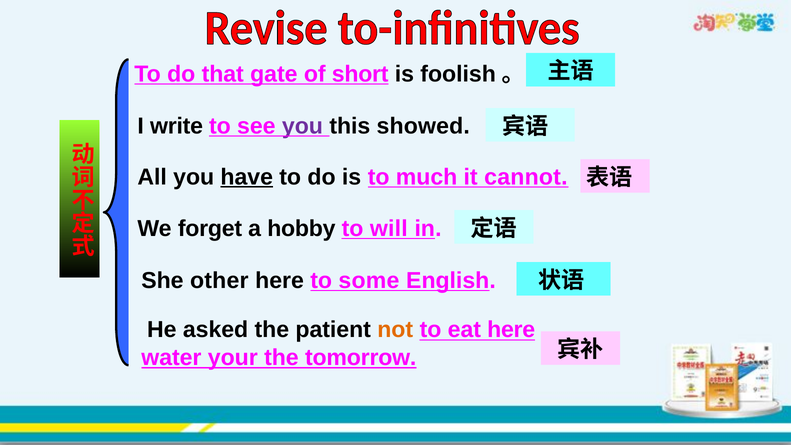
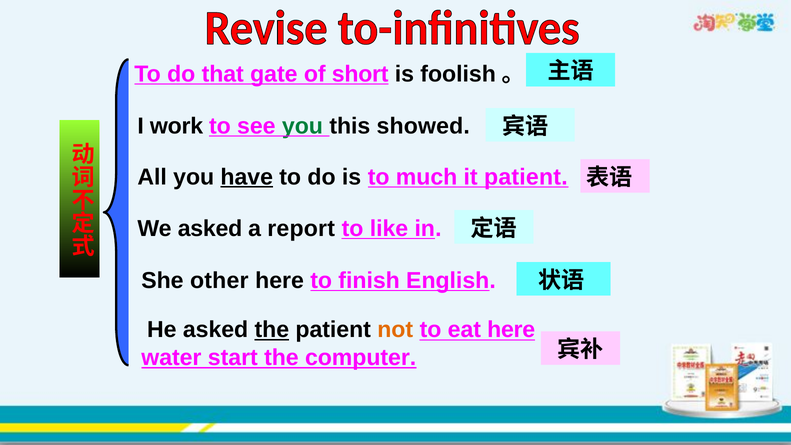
write: write -> work (177, 126)
you colour: purple -> green (302, 126)
it cannot: cannot -> patient (526, 177)
We forget: forget -> asked (210, 228)
hobby: hobby -> report (301, 228)
will: will -> like (389, 228)
some: some -> finish (369, 280)
the underline: none -> present (272, 330)
your: your -> start (233, 358)
tomorrow: tomorrow -> computer (361, 358)
